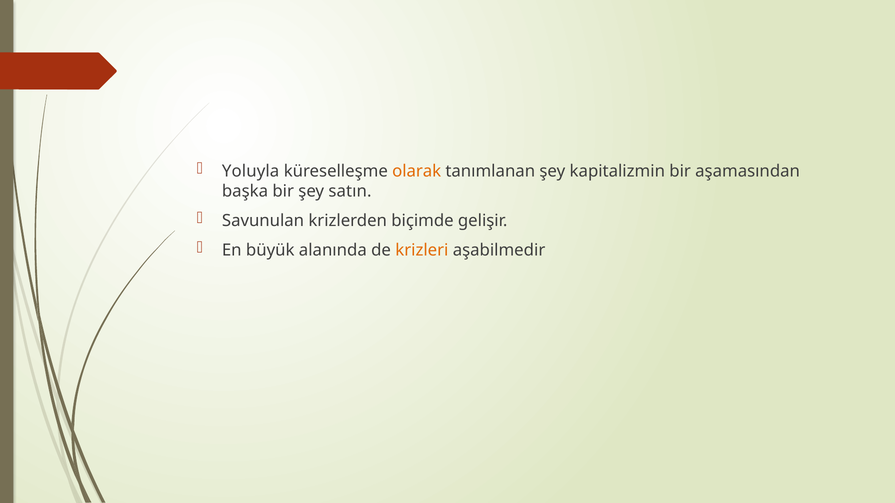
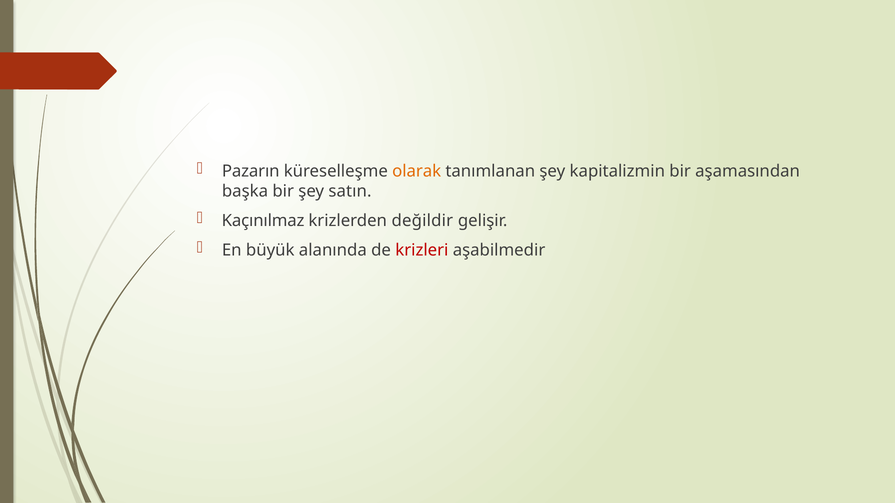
Yoluyla: Yoluyla -> Pazarın (251, 171)
Savunulan: Savunulan -> Kaçınılmaz (263, 221)
biçimde: biçimde -> değildir (422, 221)
krizleri colour: orange -> red (422, 250)
